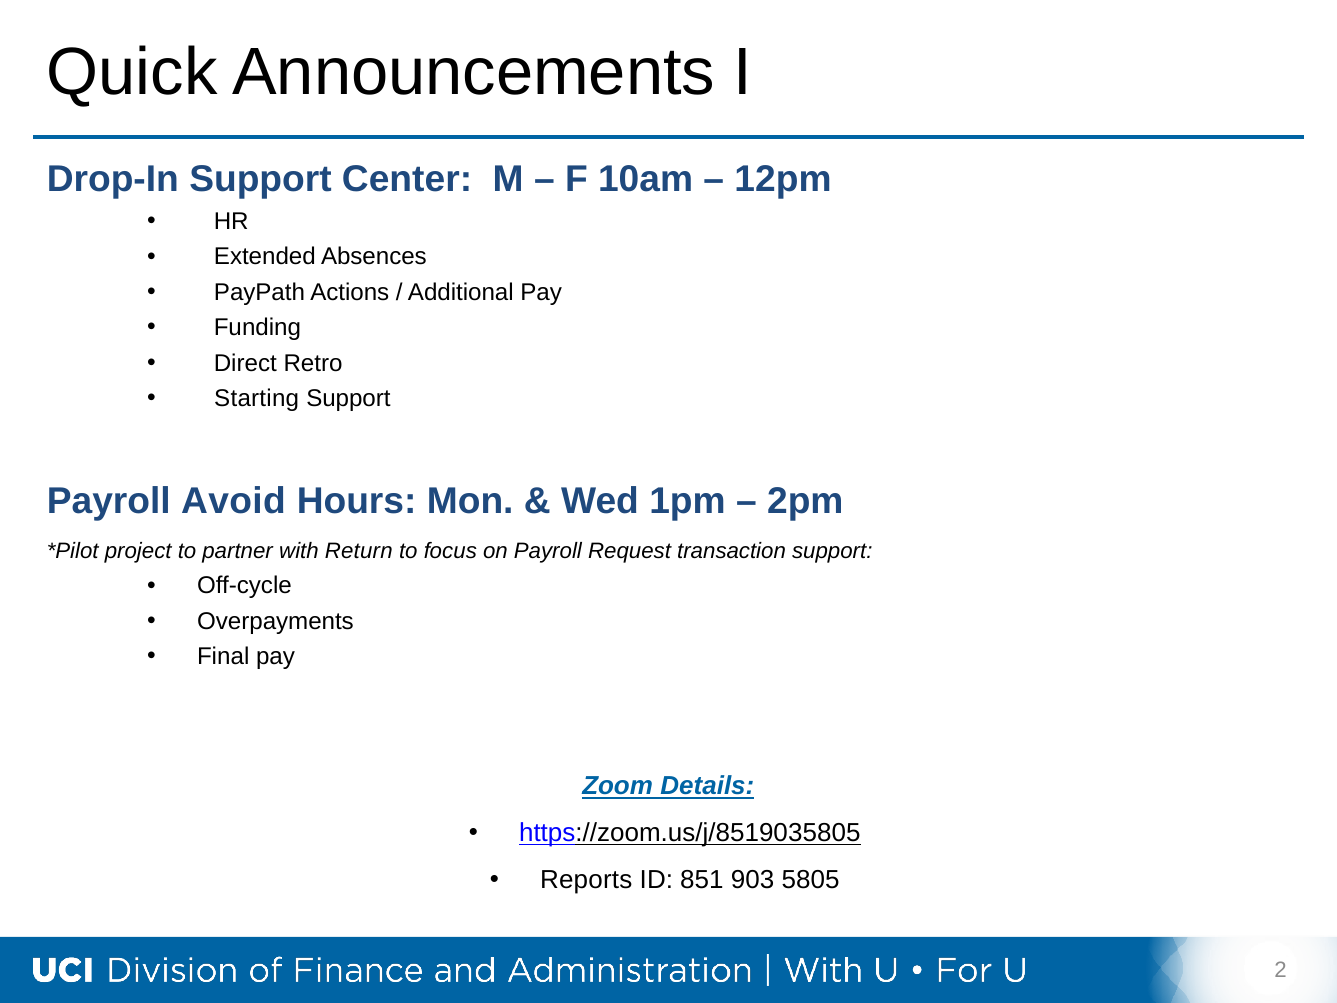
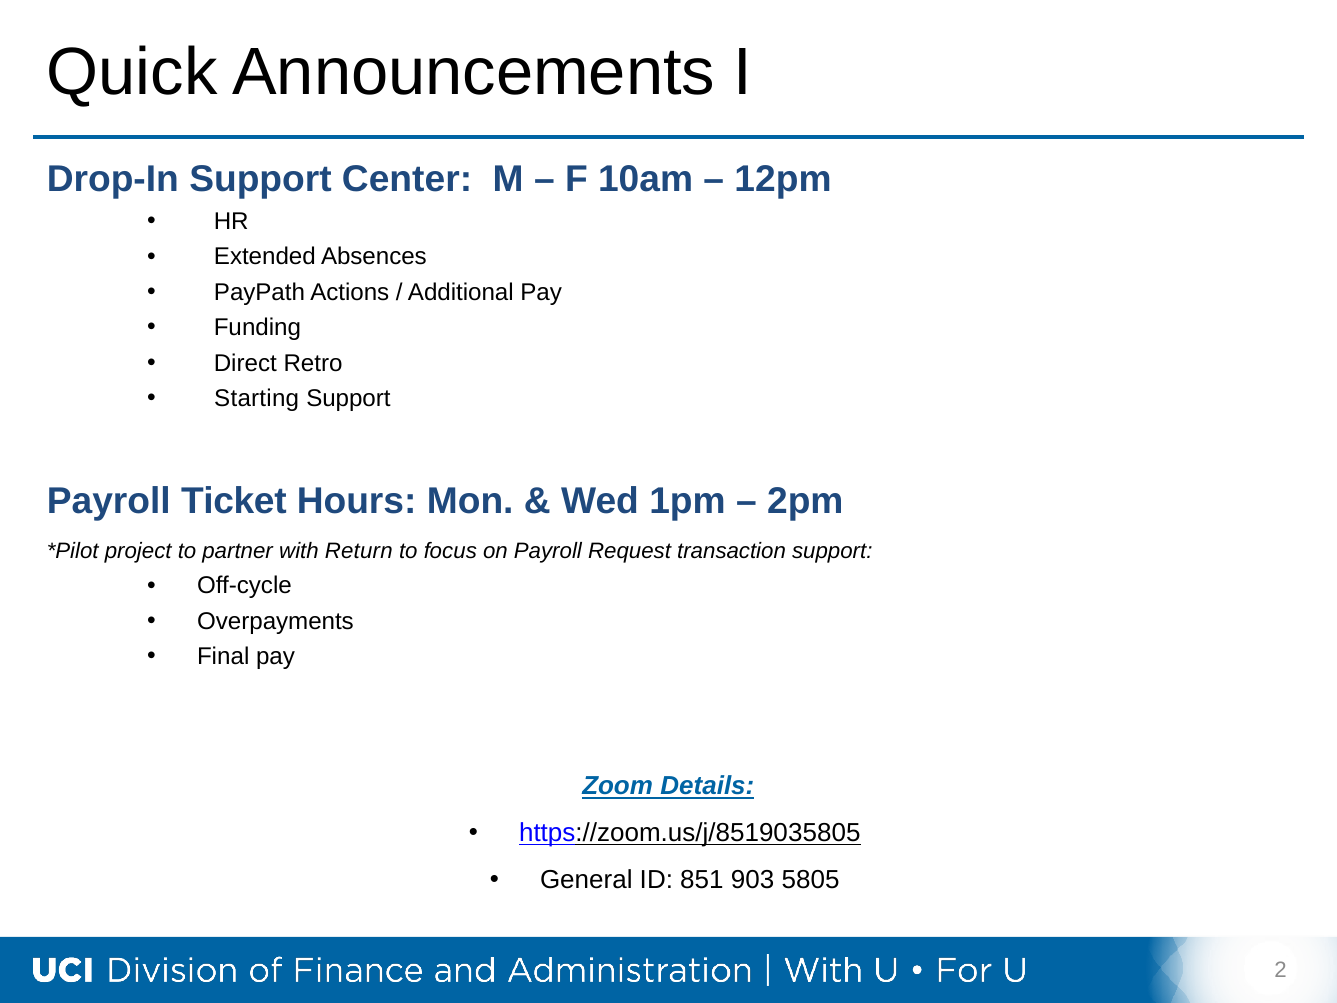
Avoid: Avoid -> Ticket (234, 501)
Reports: Reports -> General (586, 880)
